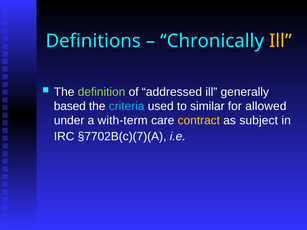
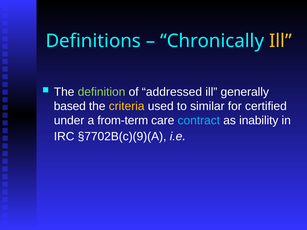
criteria colour: light blue -> yellow (127, 106)
allowed: allowed -> certified (266, 106)
with-term: with-term -> from-term (123, 121)
contract colour: yellow -> light blue (199, 121)
subject: subject -> inability (259, 121)
§7702B(c)(7)(A: §7702B(c)(7)(A -> §7702B(c)(9)(A (122, 137)
